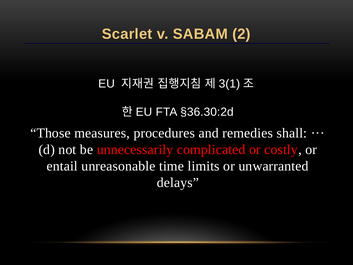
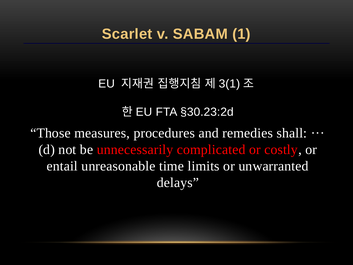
2: 2 -> 1 (241, 34)
§36.30:2d: §36.30:2d -> §30.23:2d (207, 112)
